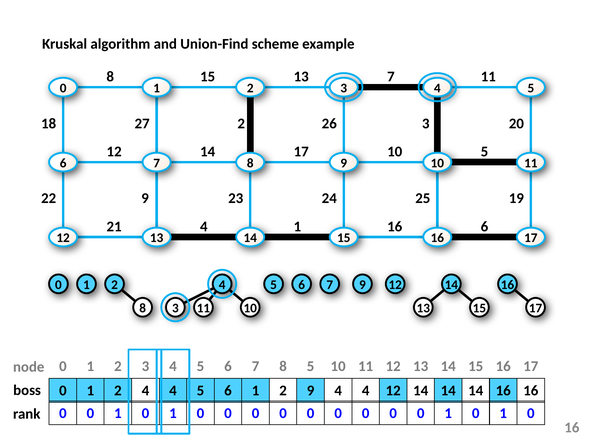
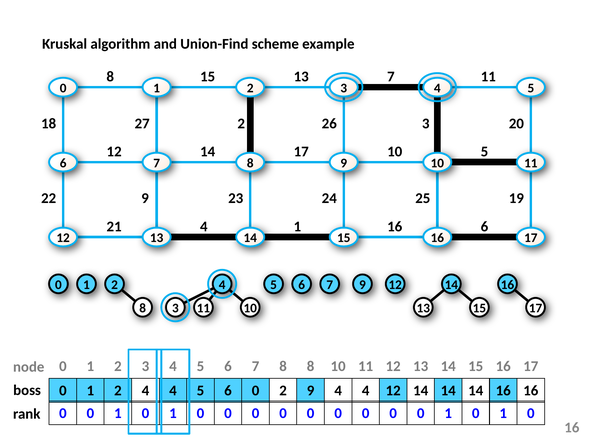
8 5: 5 -> 8 (311, 366)
6 1: 1 -> 0 (256, 390)
